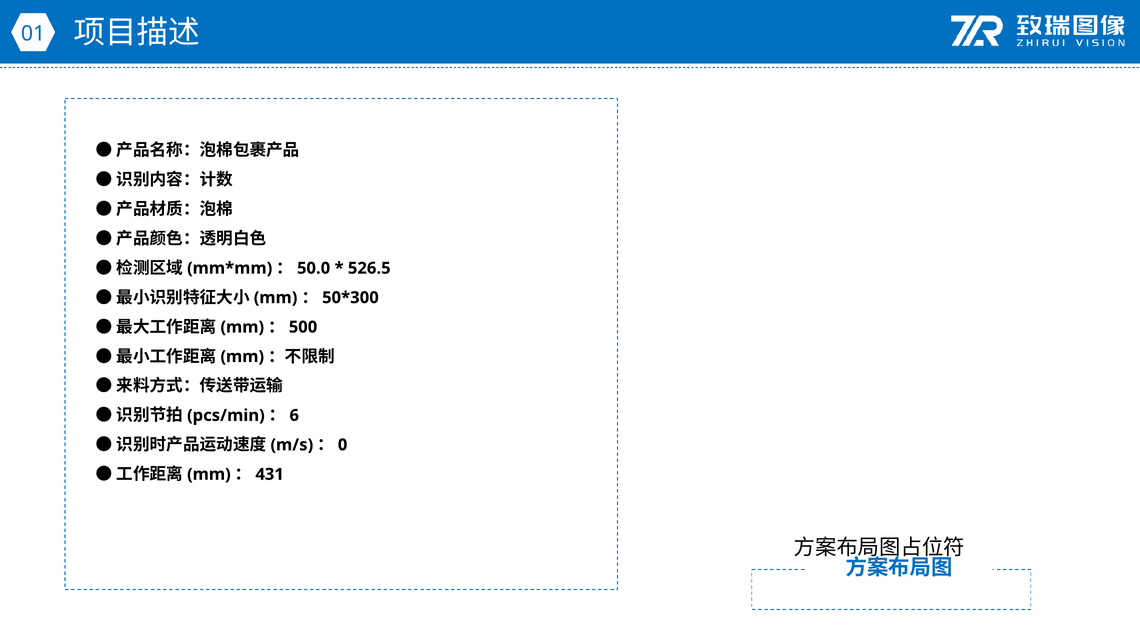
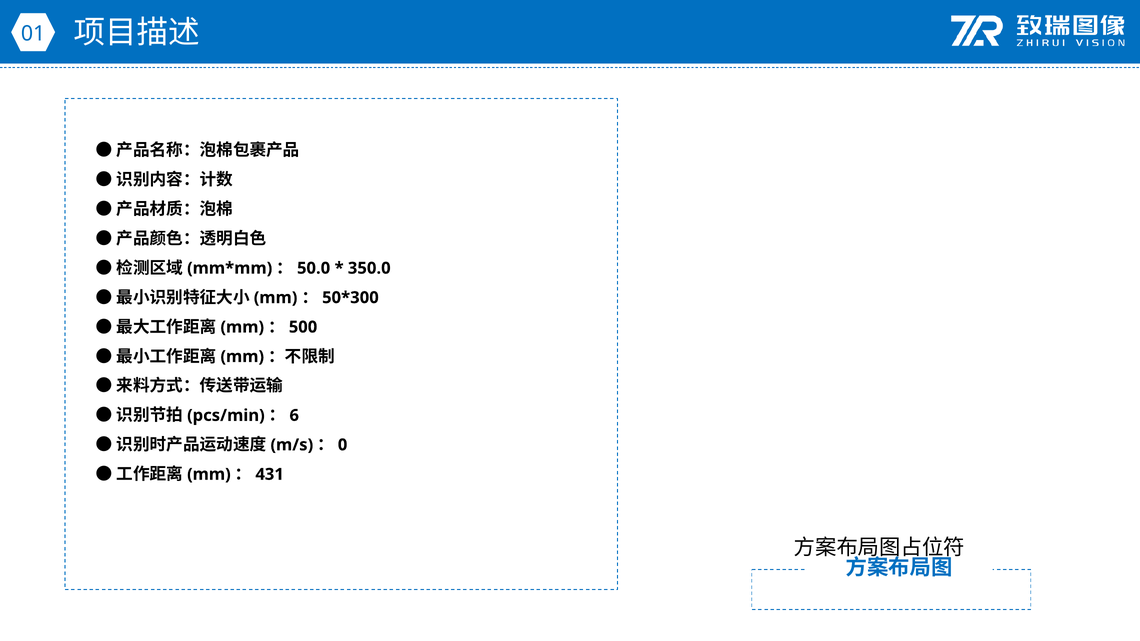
526.5: 526.5 -> 350.0 (369, 268)
